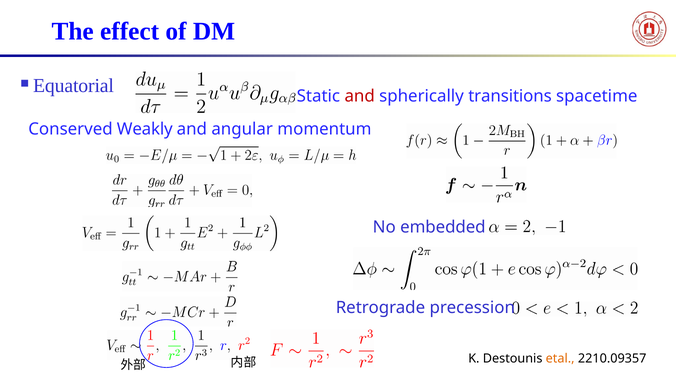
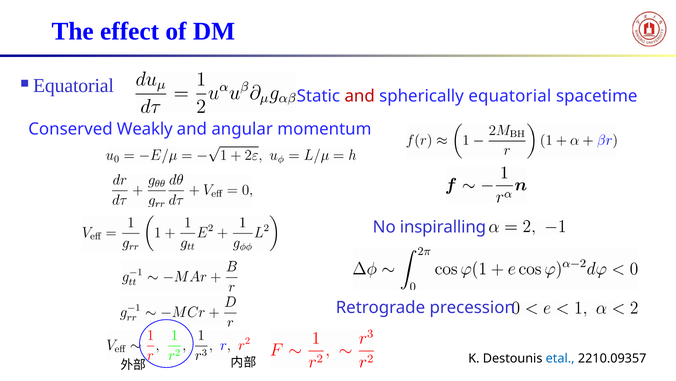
spherically transitions: transitions -> equatorial (510, 96)
embedded: embedded -> inspiralling (443, 226)
etal colour: orange -> blue (560, 358)
